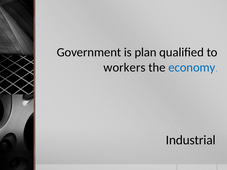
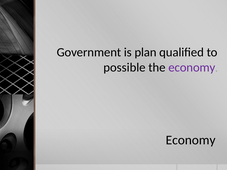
workers: workers -> possible (124, 68)
economy colour: blue -> purple (192, 68)
Industrial: Industrial -> Economy (191, 140)
